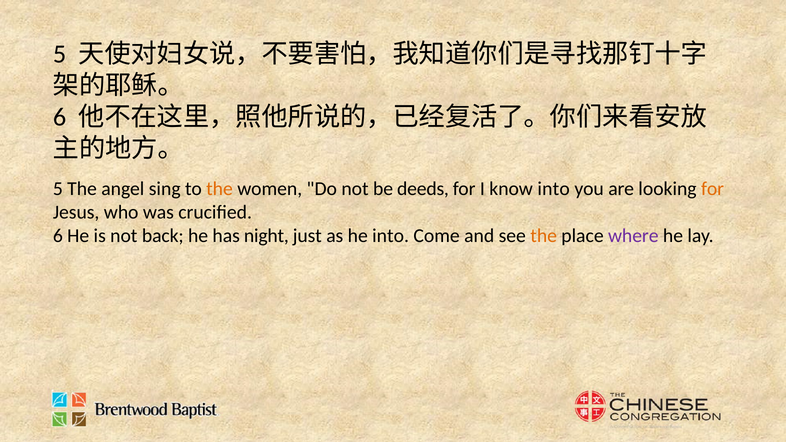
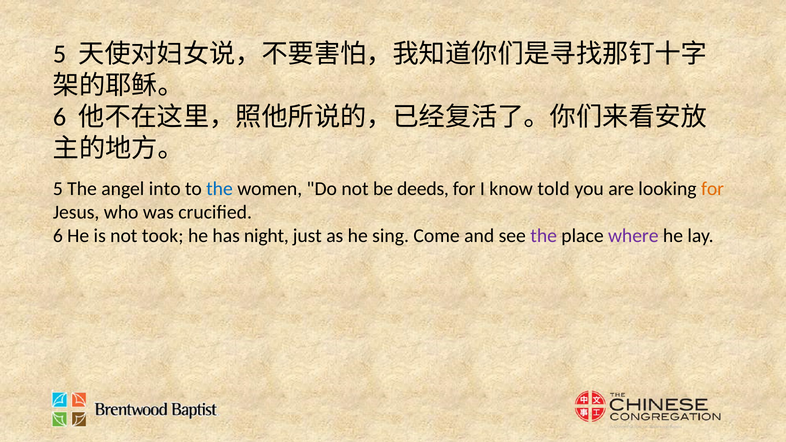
sing: sing -> into (165, 189)
the colour: orange -> blue (220, 189)
know into: into -> told (554, 189)
back: back -> took (163, 236)
he into: into -> sing (391, 236)
the colour: orange -> purple (544, 236)
